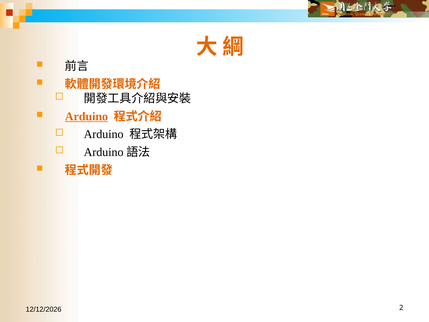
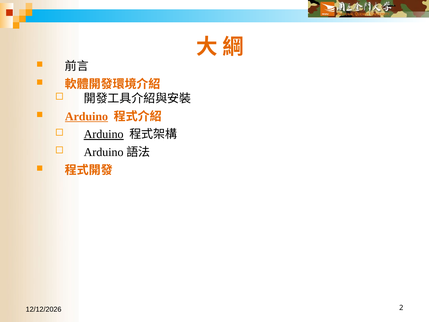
Arduino underline: none -> present (104, 134)
